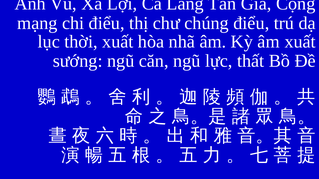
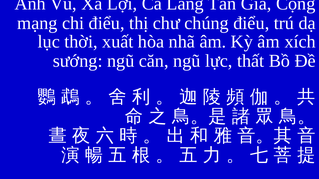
âm xuất: xuất -> xích (300, 42)
